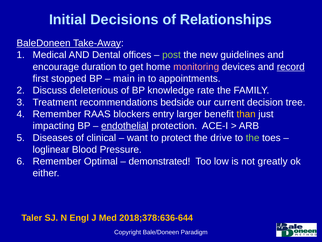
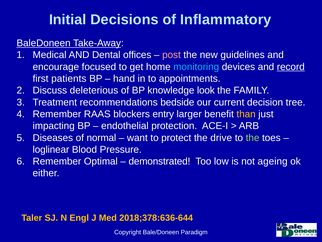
Relationships: Relationships -> Inflammatory (226, 19)
post colour: light green -> pink (171, 55)
duration: duration -> focused (99, 67)
monitoring colour: pink -> light blue (196, 67)
stopped: stopped -> patients (69, 78)
main: main -> hand (124, 78)
rate: rate -> look (206, 90)
endothelial underline: present -> none (125, 126)
clinical: clinical -> normal (101, 137)
greatly: greatly -> ageing (273, 161)
